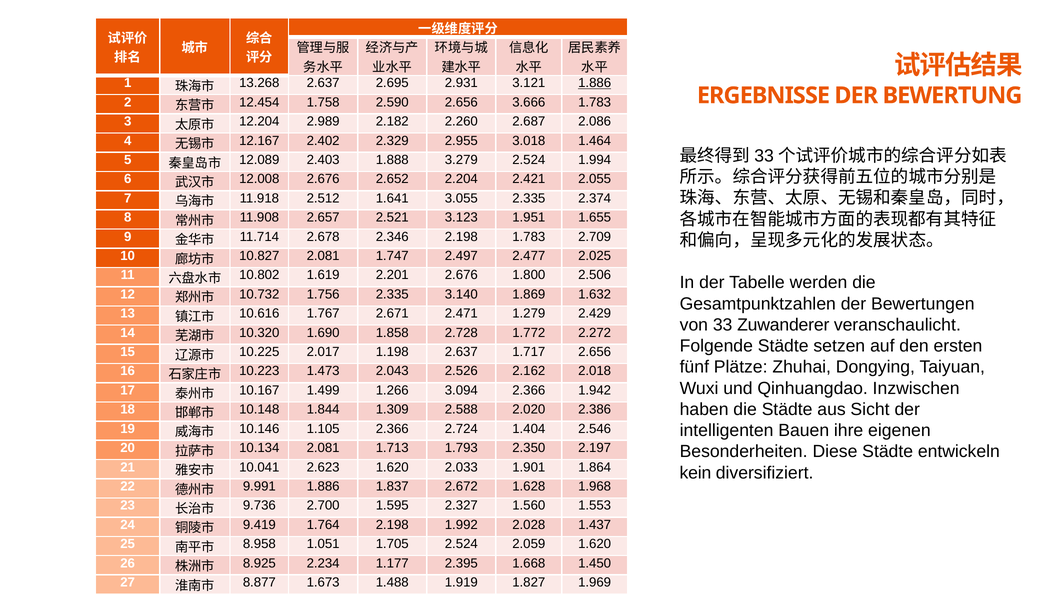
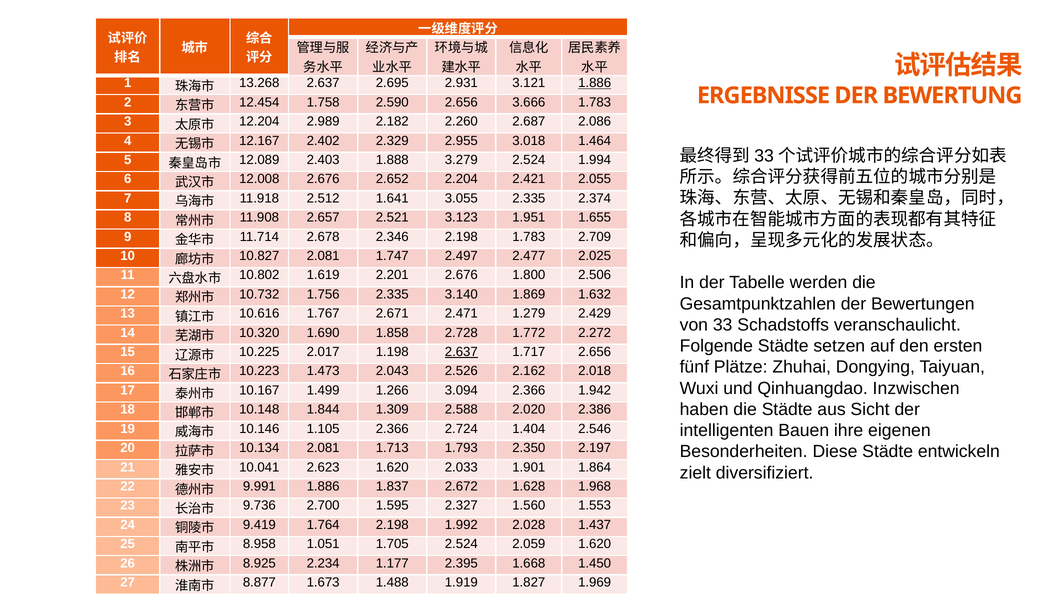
Zuwanderer: Zuwanderer -> Schadstoffs (783, 325)
2.637 underline: none -> present (461, 352)
kein: kein -> zielt (695, 473)
